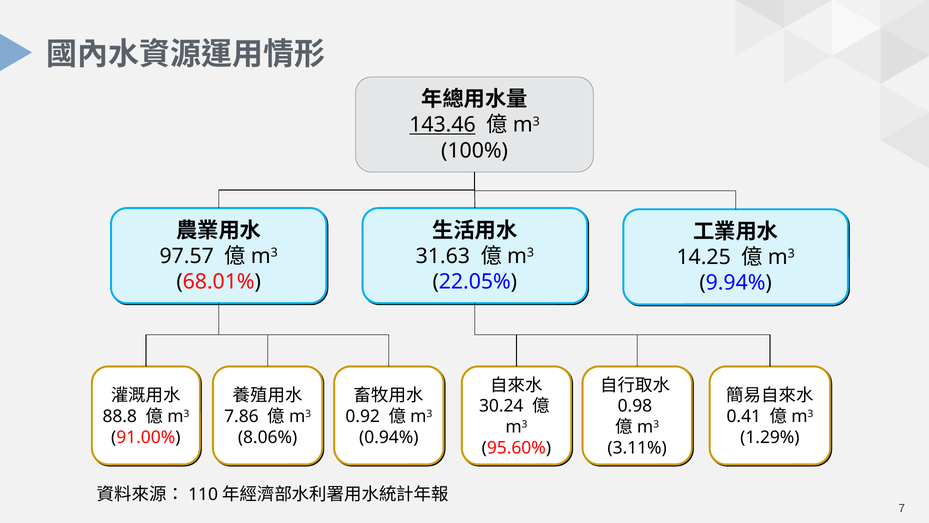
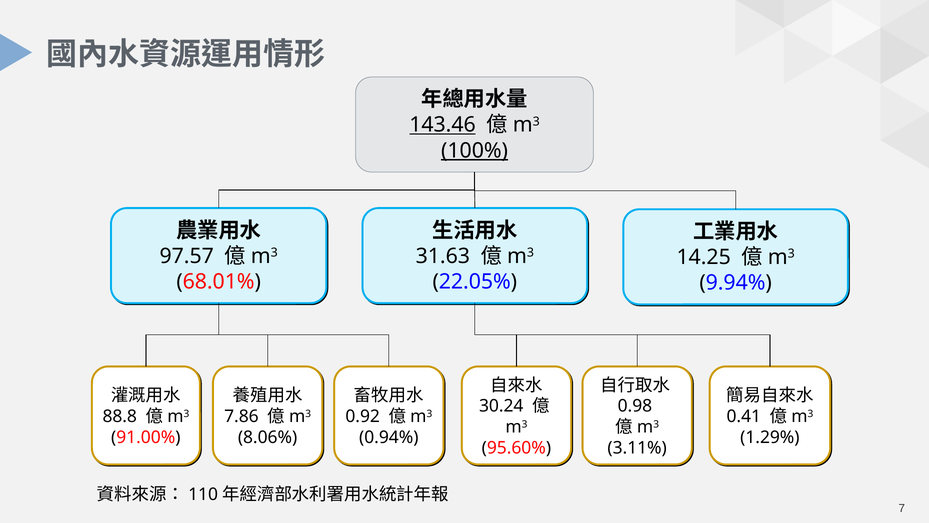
100% underline: none -> present (475, 150)
